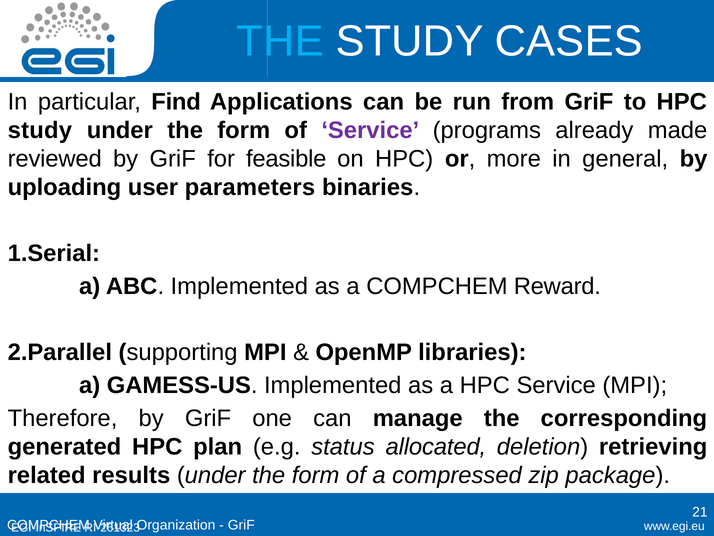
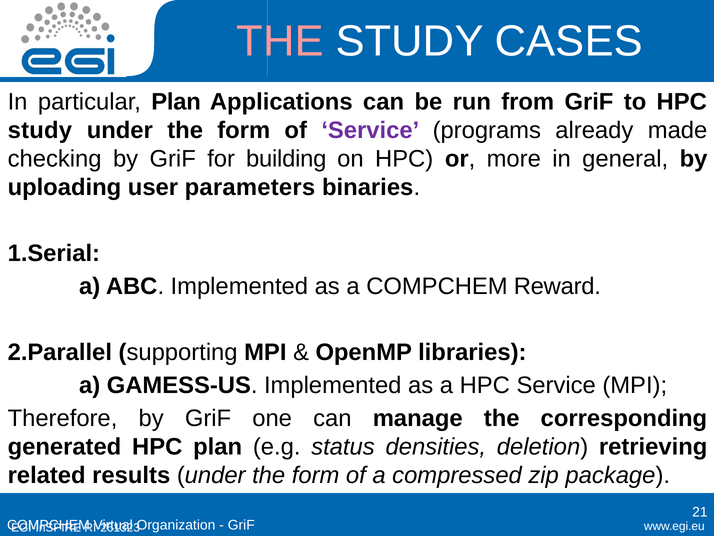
THE colour: light blue -> pink (280, 41)
particular Find: Find -> Plan (176, 102)
reviewed: reviewed -> checking (55, 159)
feasible: feasible -> building (286, 159)
allocated: allocated -> densities (436, 446)
